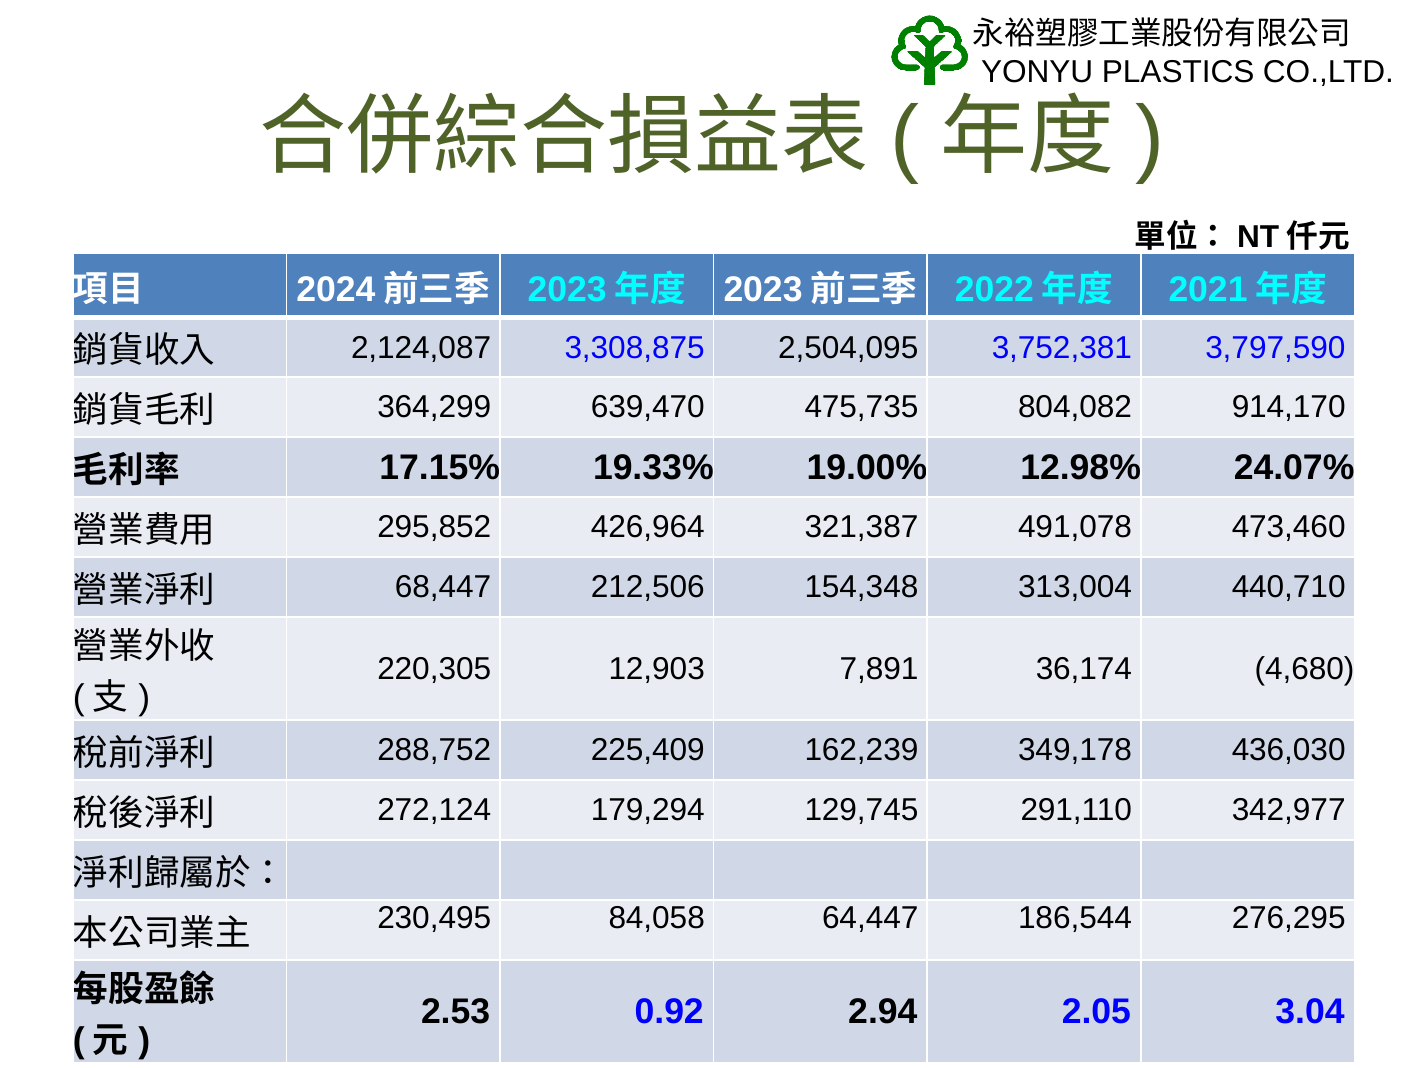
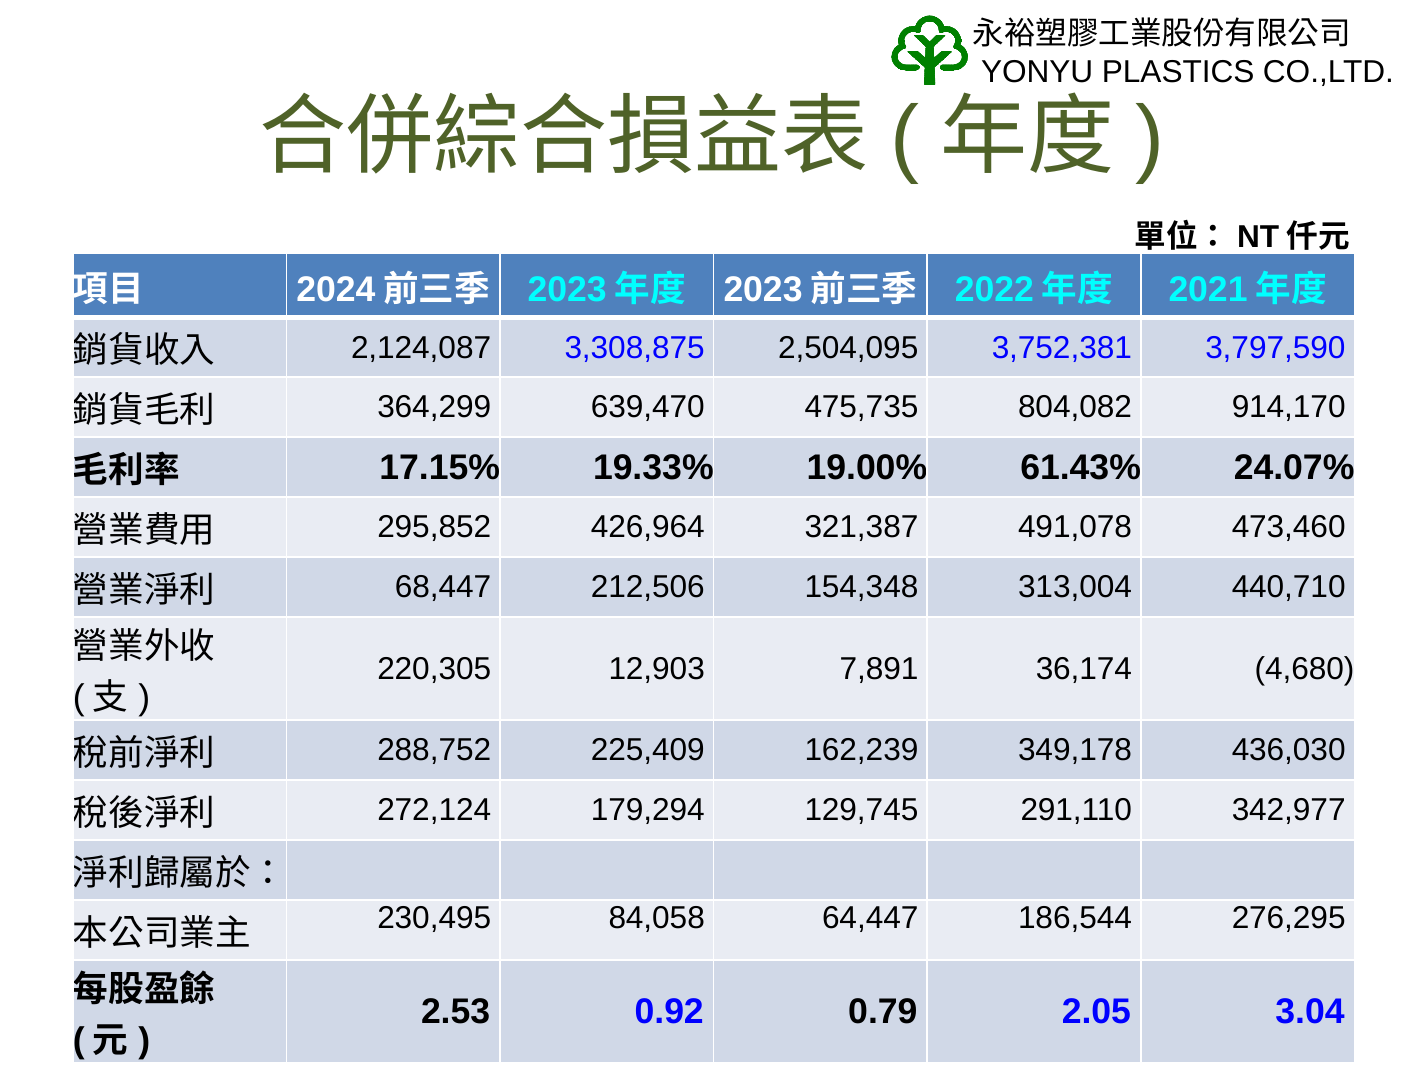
12.98%: 12.98% -> 61.43% (1081, 467)
2.94: 2.94 -> 0.79 (883, 1012)
